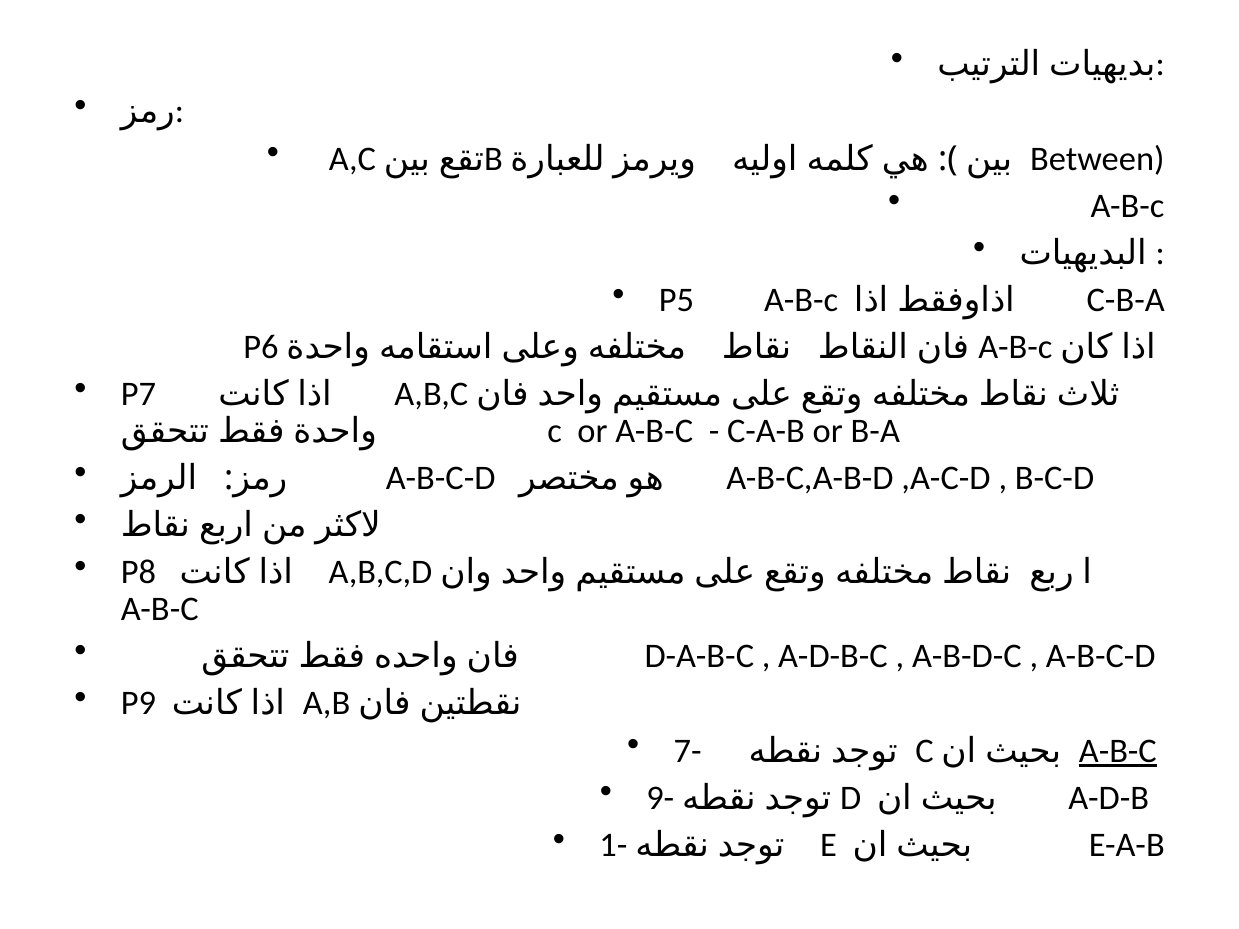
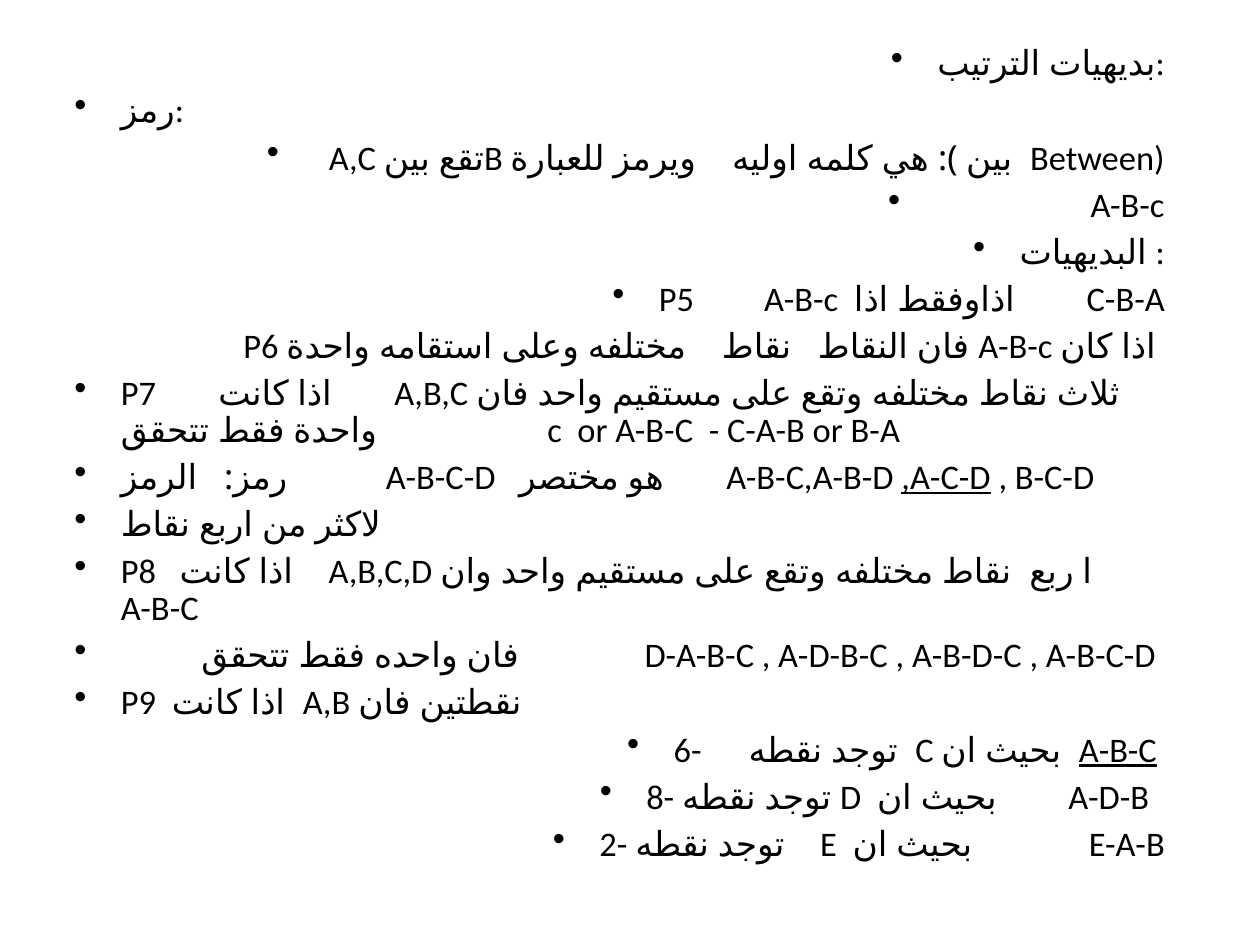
,A-C-D underline: none -> present (946, 478)
7-: 7- -> 6- (688, 751)
9-: 9- -> 8- (660, 798)
1-: 1- -> 2- (613, 845)
